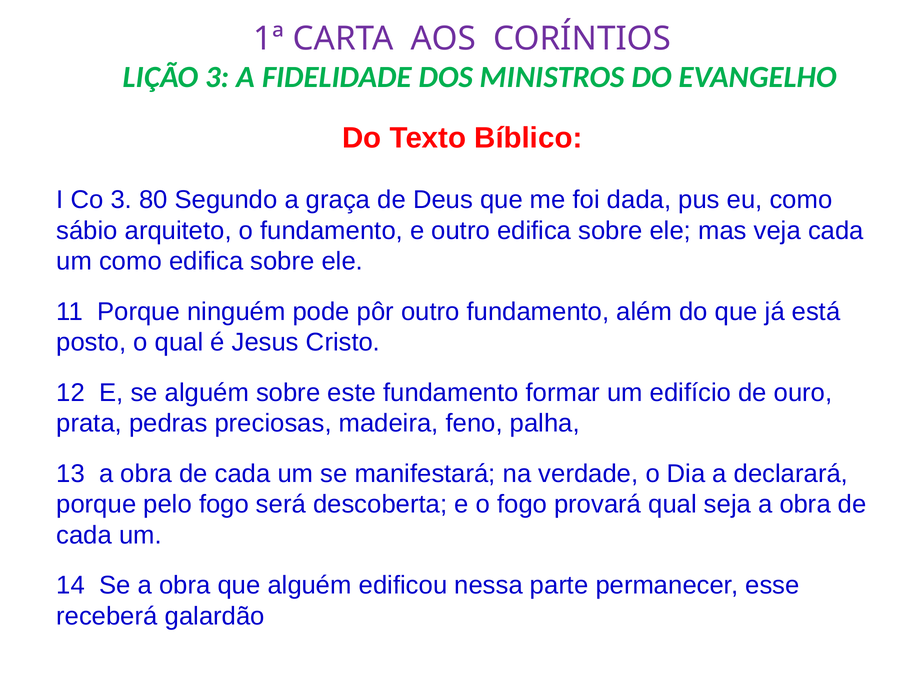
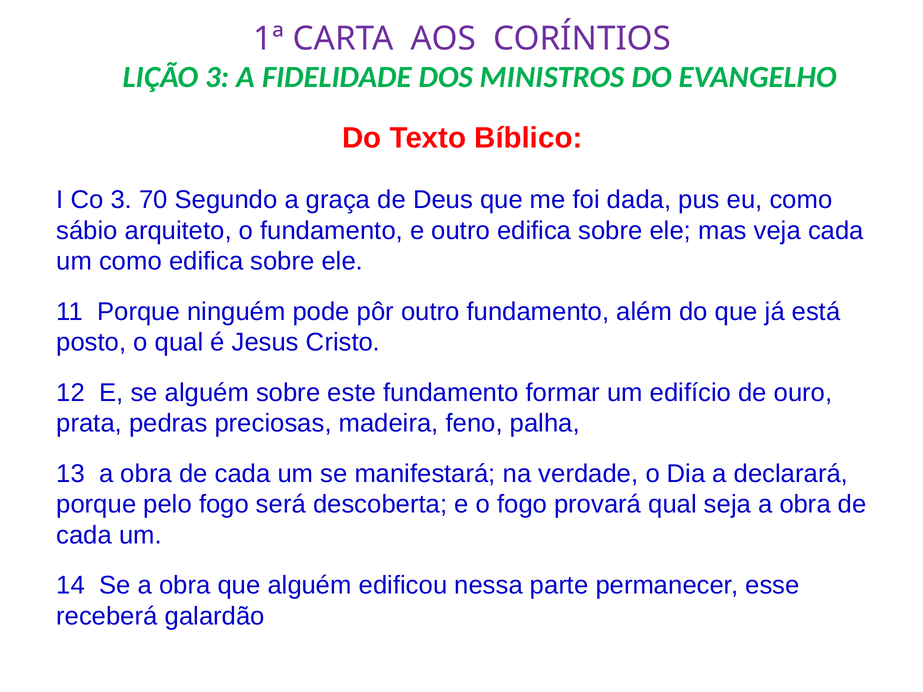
80: 80 -> 70 (153, 200)
